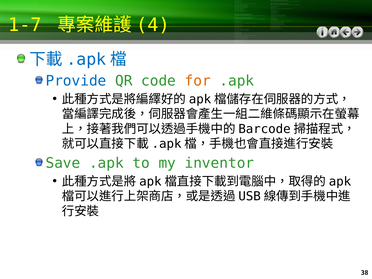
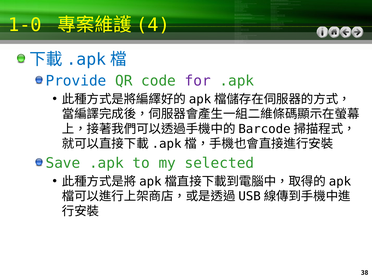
1-7: 1-7 -> 1-0 (25, 25)
for colour: orange -> purple (198, 81)
inventor: inventor -> selected (219, 163)
